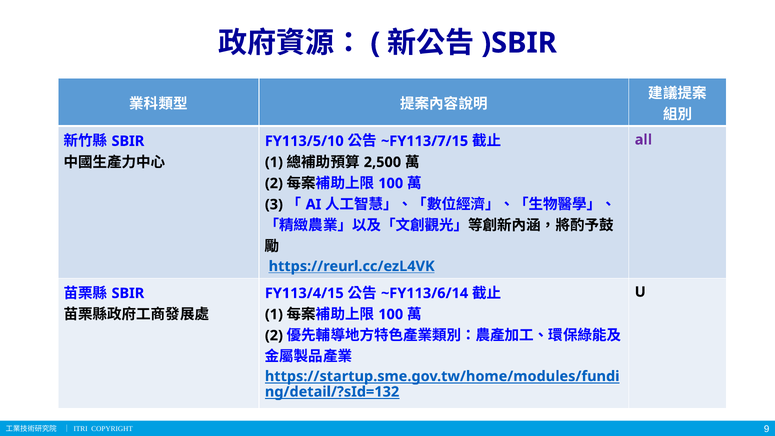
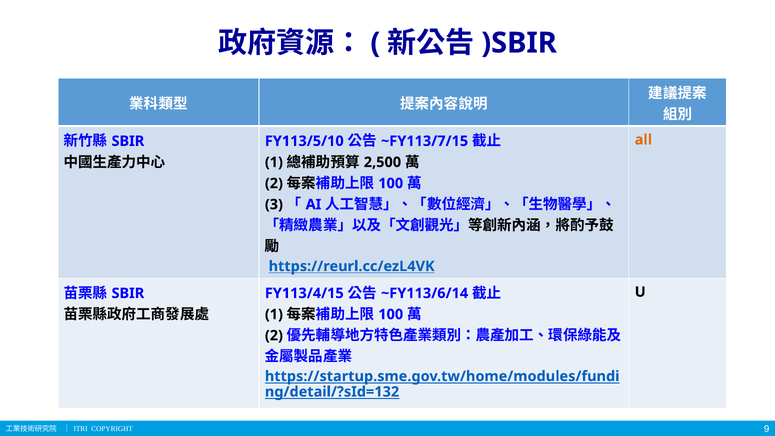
all colour: purple -> orange (643, 140)
